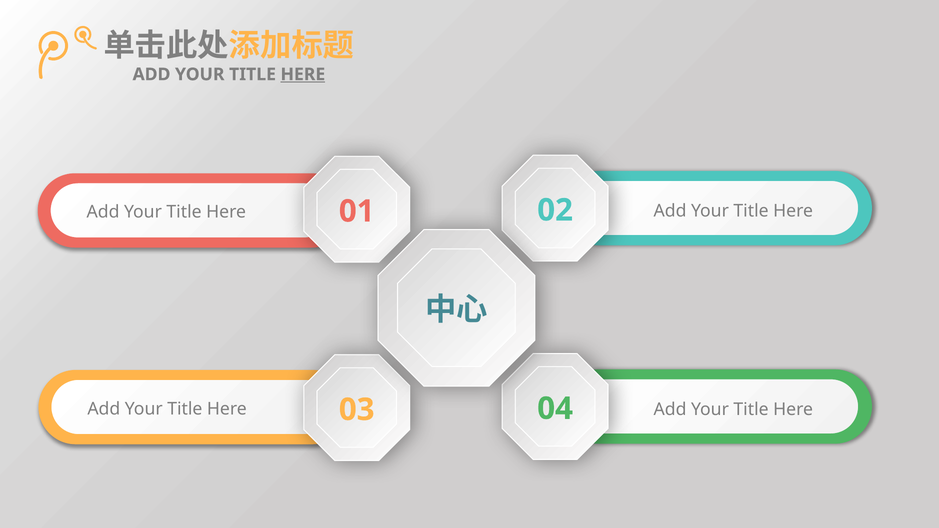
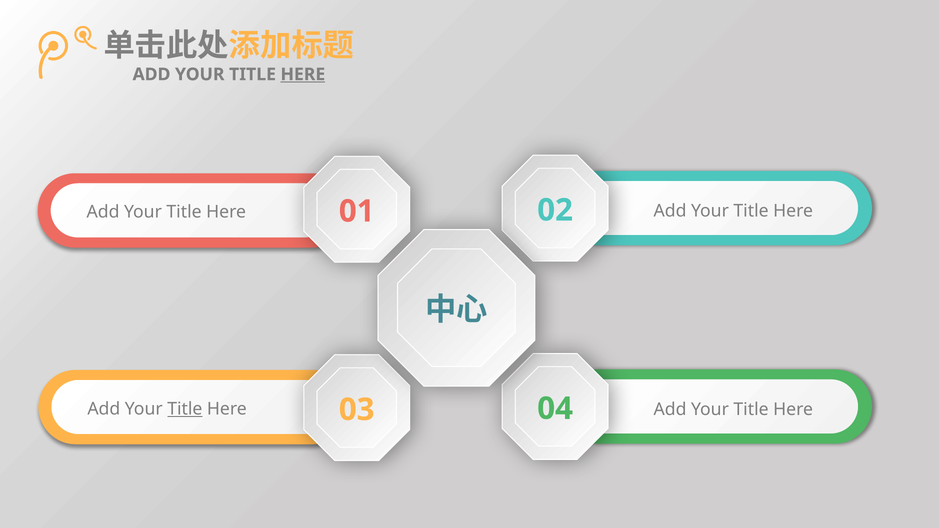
Title underline: none -> present (185, 409)
